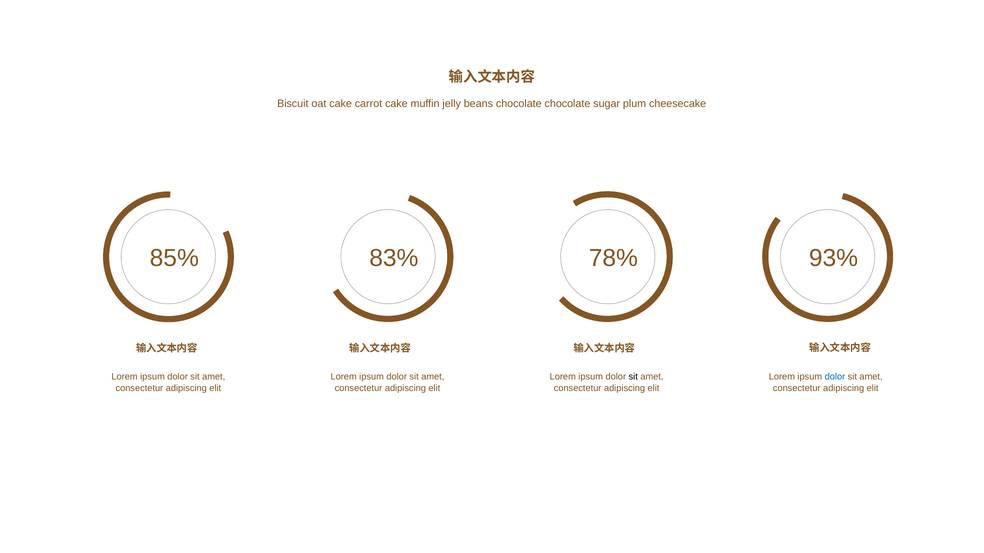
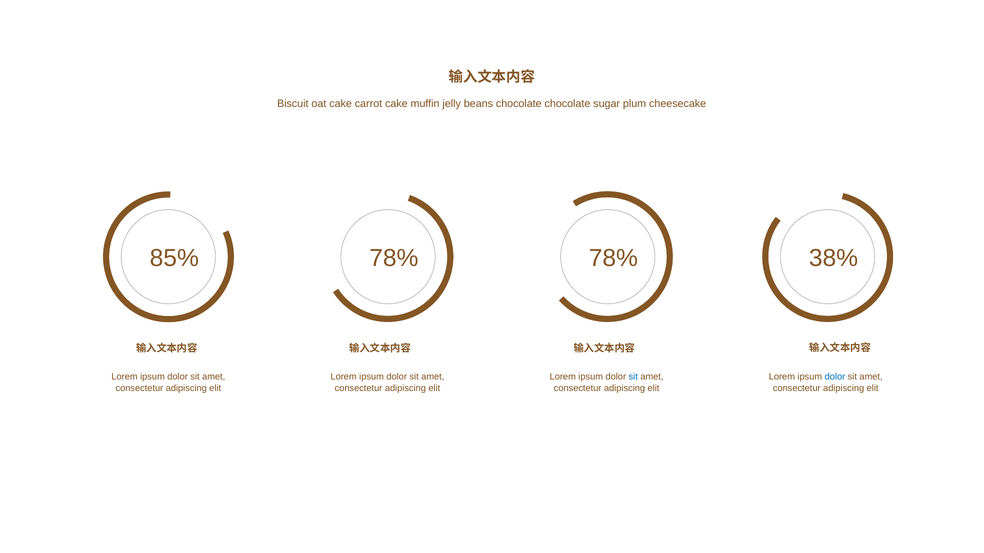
85% 83%: 83% -> 78% (394, 258)
93%: 93% -> 38% (833, 258)
sit colour: black -> blue (633, 377)
